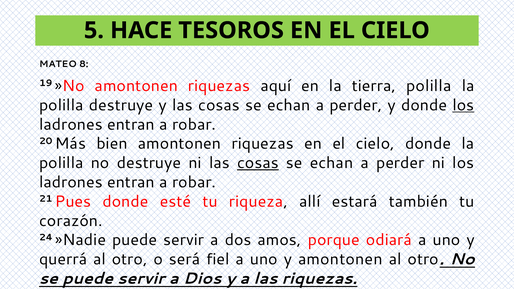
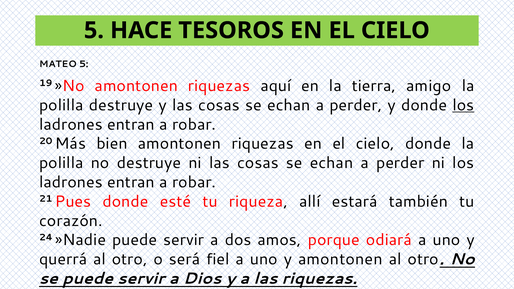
MATEO 8: 8 -> 5 (84, 64)
tierra polilla: polilla -> amigo (429, 86)
cosas underline: present -> none (258, 163)
